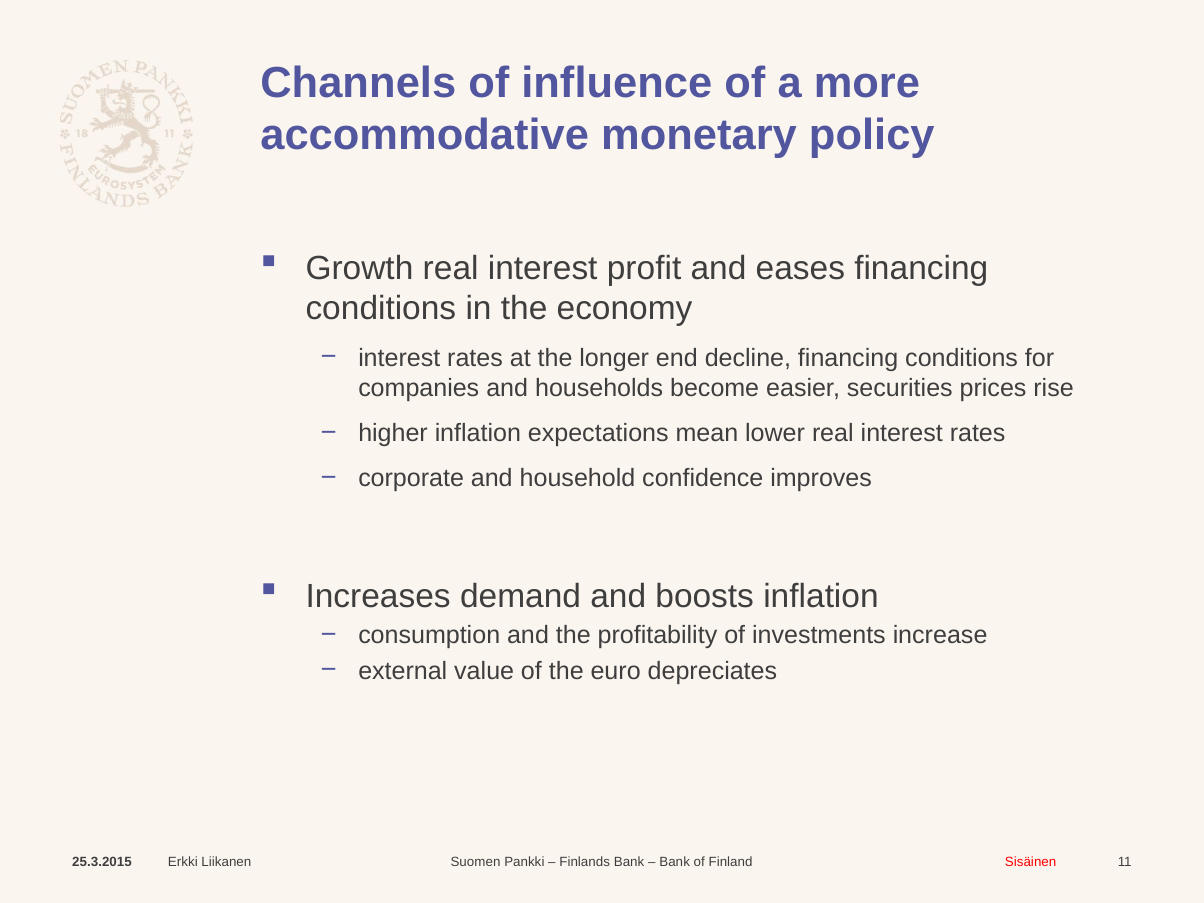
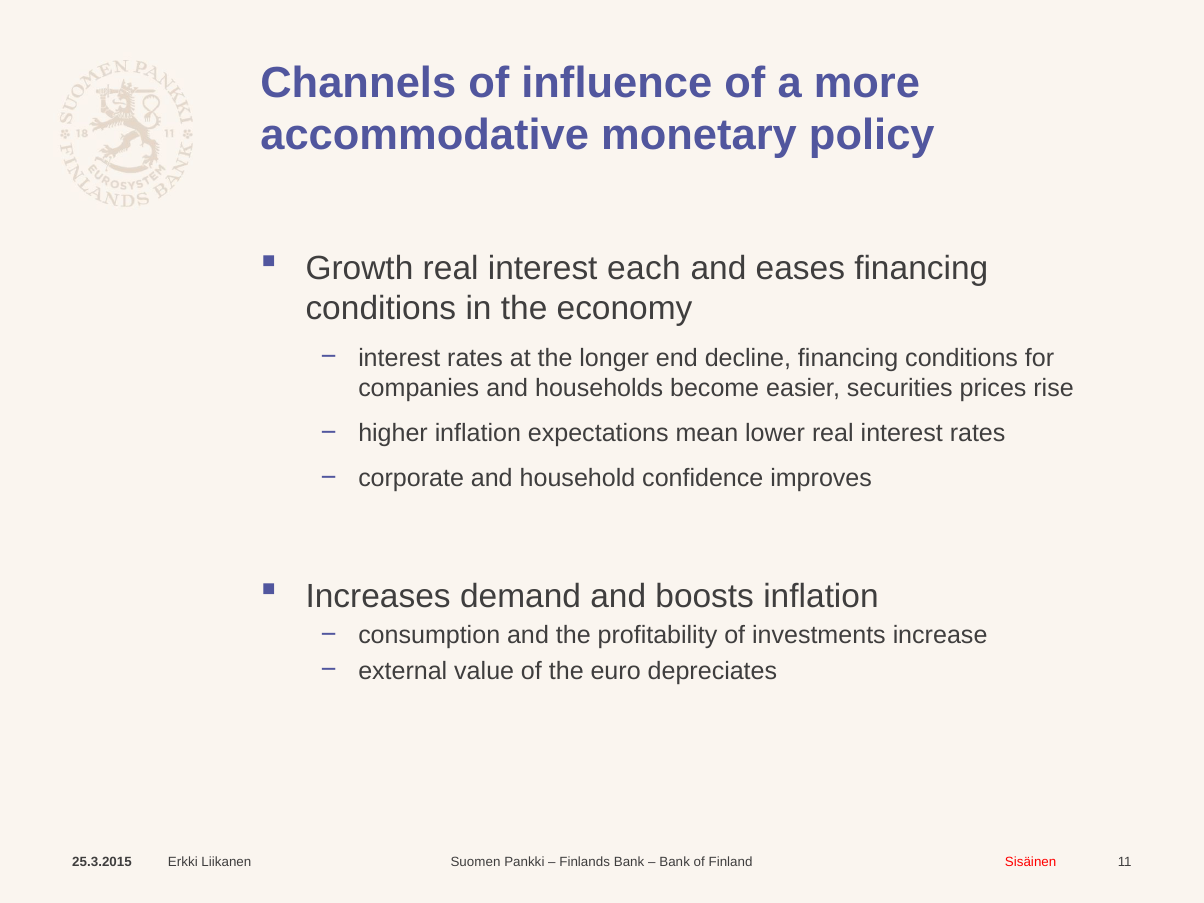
profit: profit -> each (644, 268)
